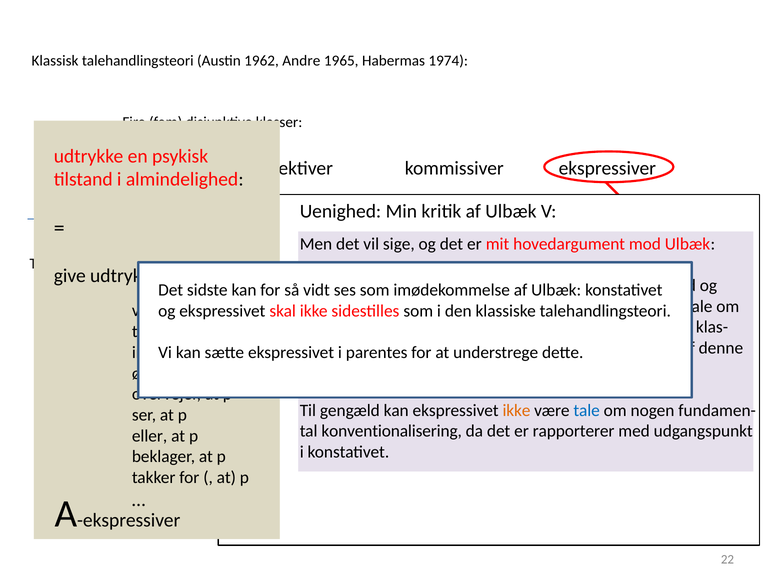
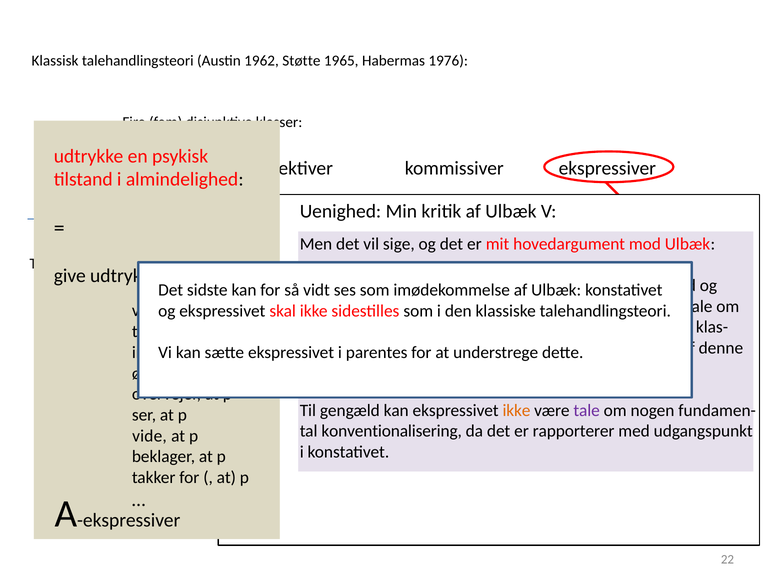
Andre: Andre -> Støtte (301, 61)
1974: 1974 -> 1976 (448, 61)
tale colour: blue -> purple (587, 410)
eller: eller -> vide (149, 436)
